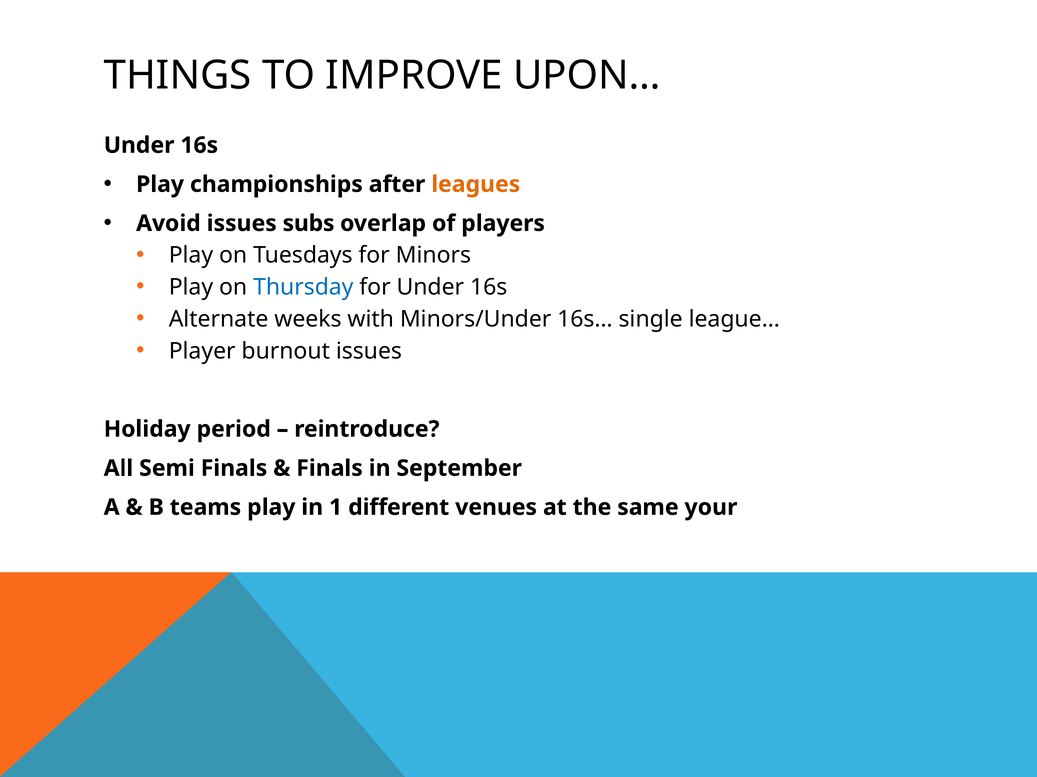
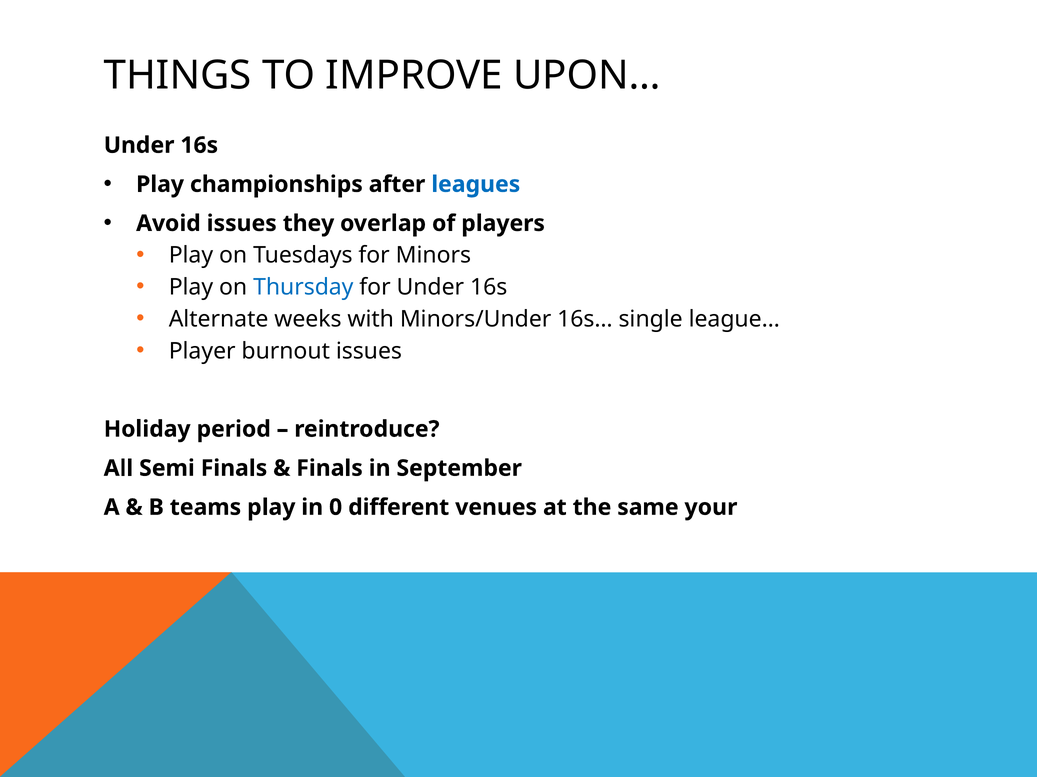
leagues colour: orange -> blue (476, 184)
subs: subs -> they (309, 224)
1: 1 -> 0 (336, 508)
